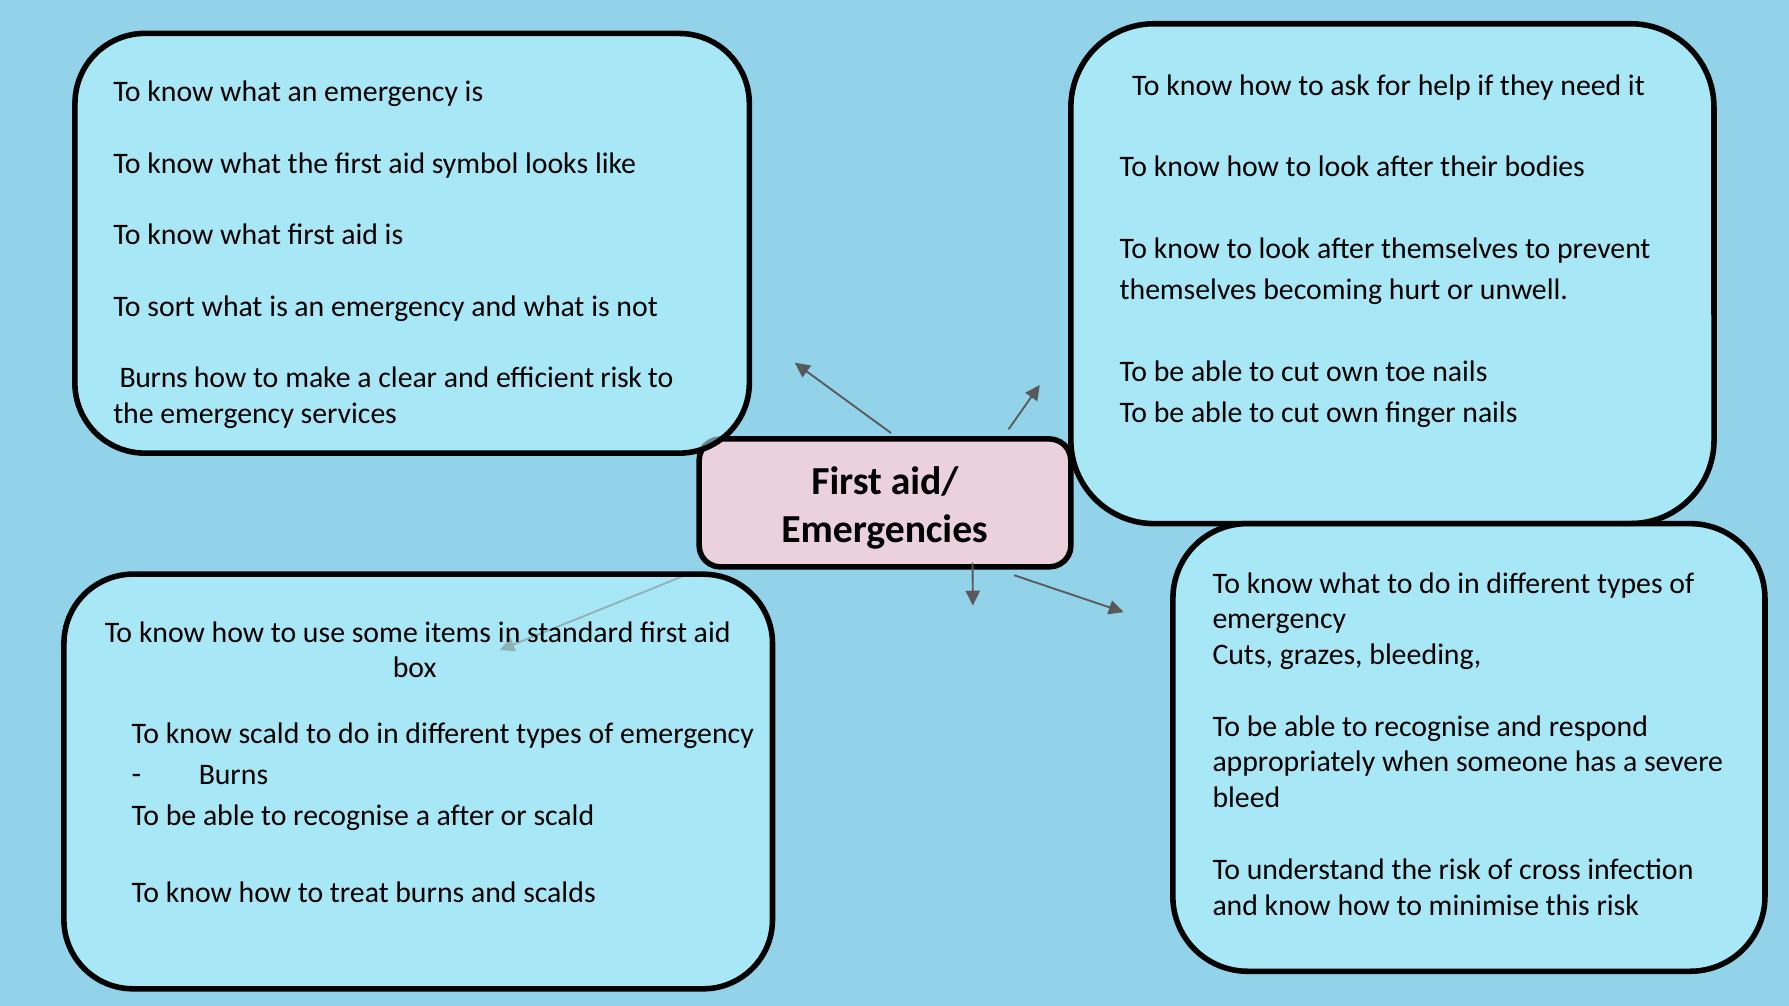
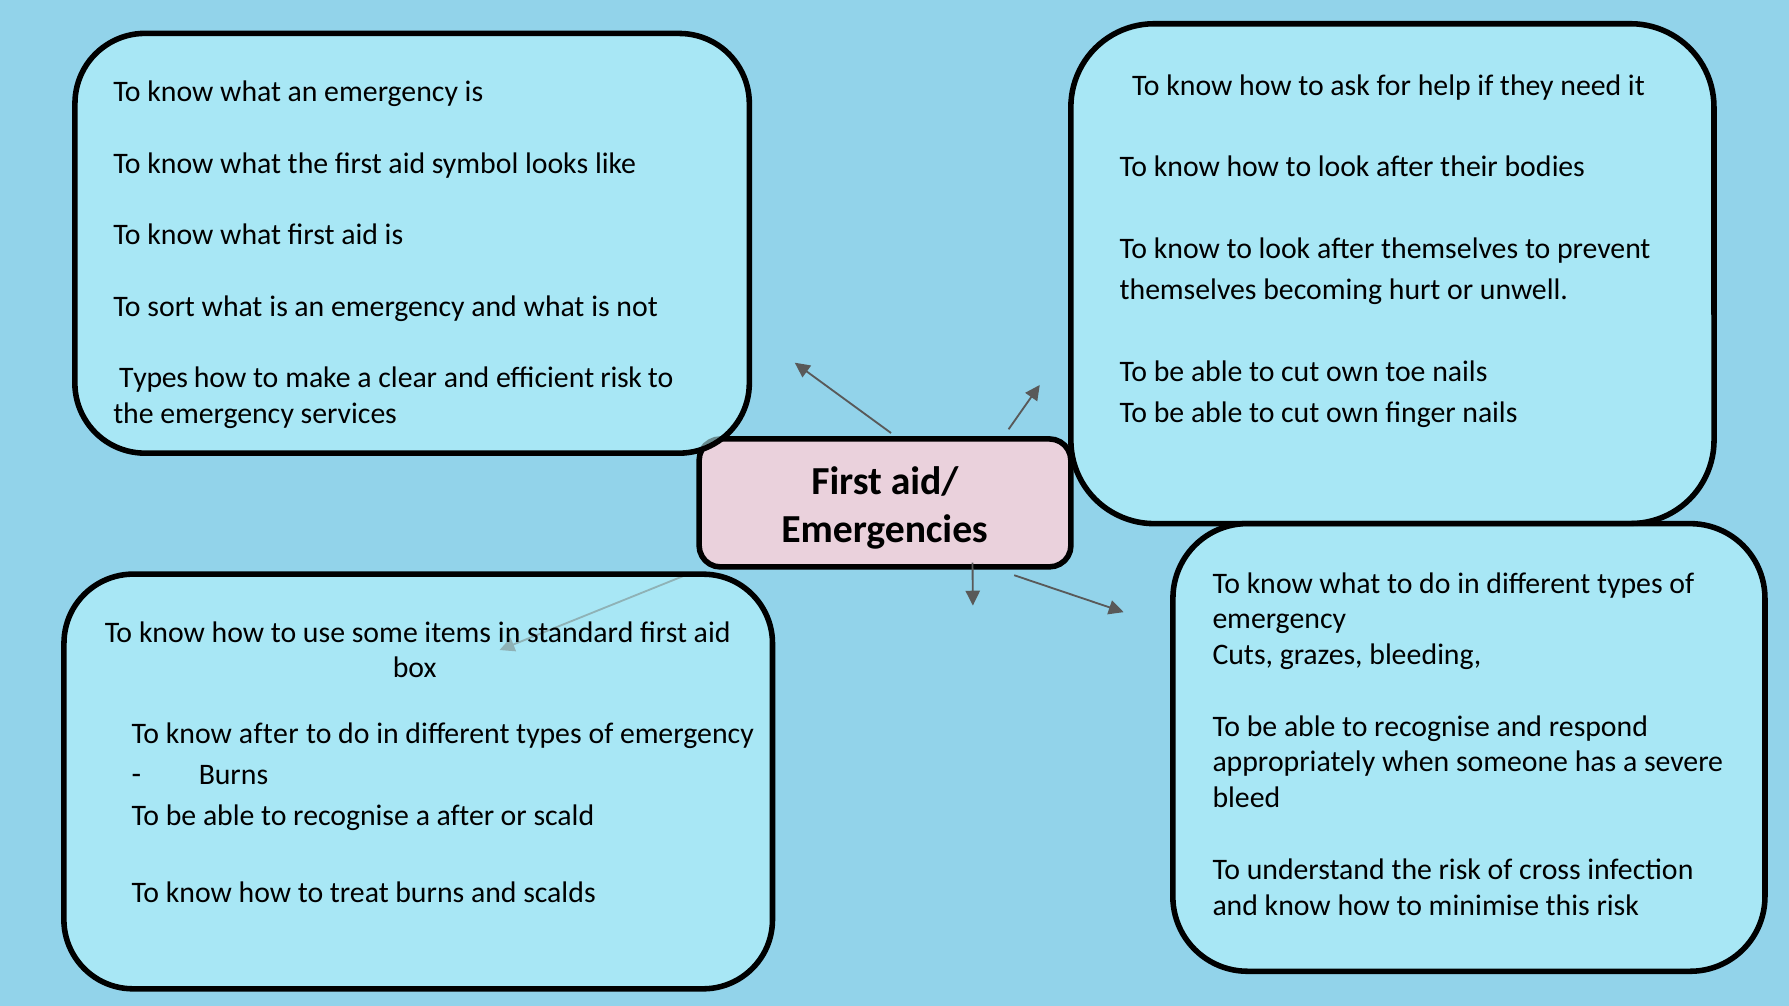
Burns: Burns -> Types (154, 378)
know scald: scald -> after (269, 734)
